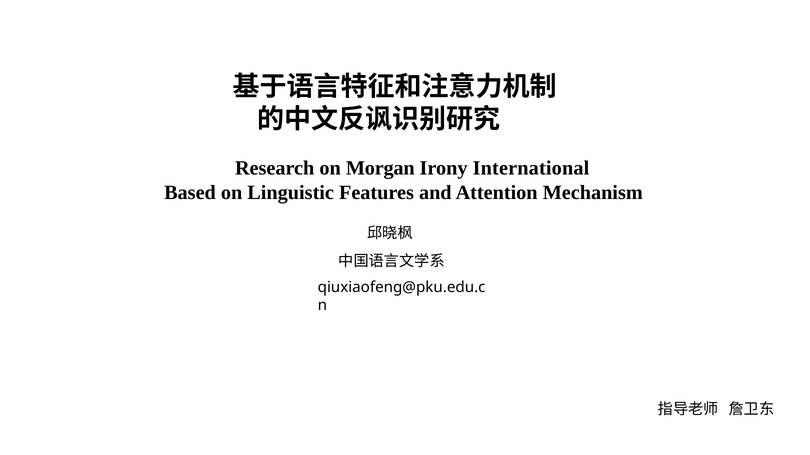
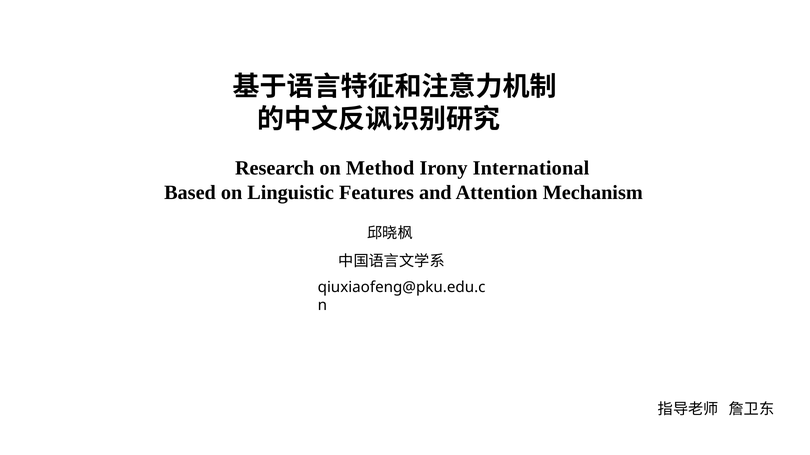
Morgan: Morgan -> Method (380, 168)
